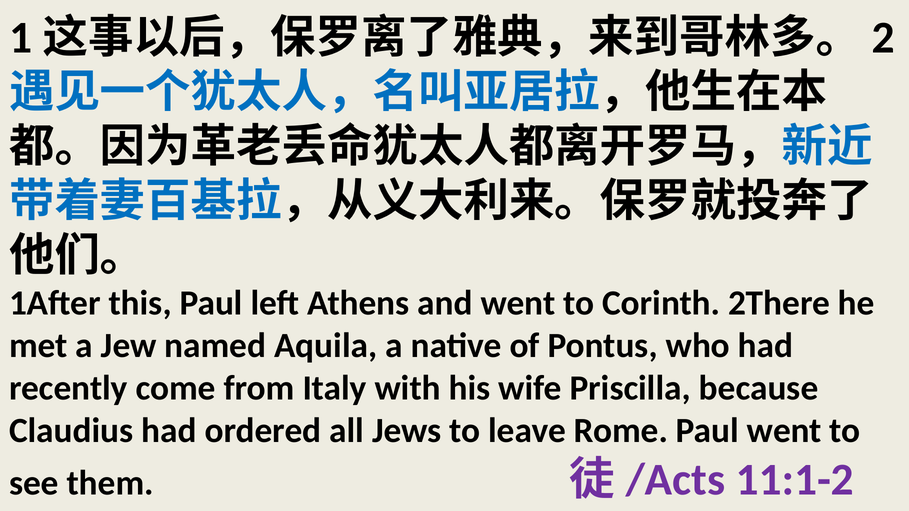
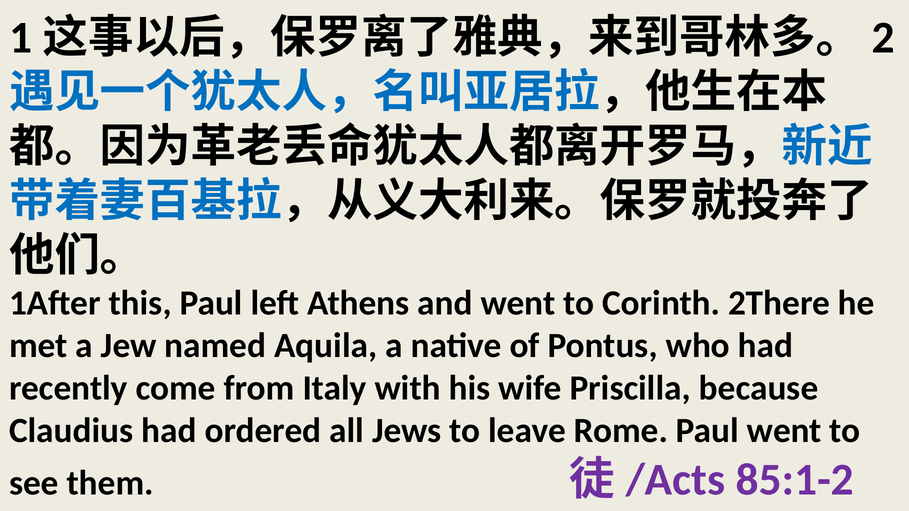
11:1-2: 11:1-2 -> 85:1-2 (795, 480)
